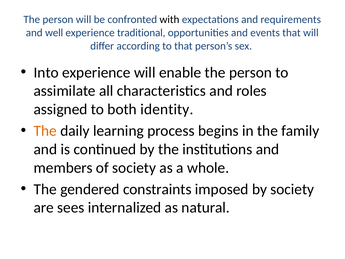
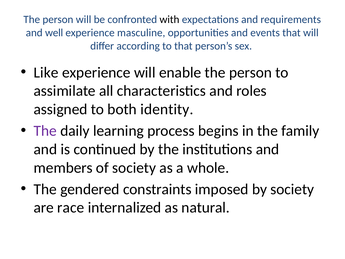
traditional: traditional -> masculine (141, 33)
Into: Into -> Like (46, 72)
The colour: orange -> purple (45, 131)
sees: sees -> race (71, 207)
